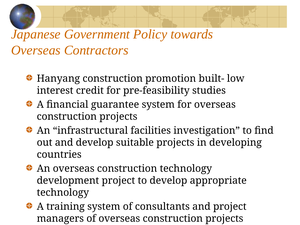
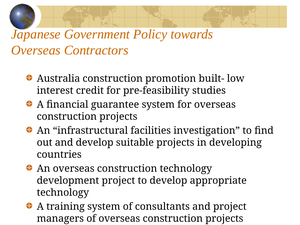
Hanyang: Hanyang -> Australia (58, 79)
